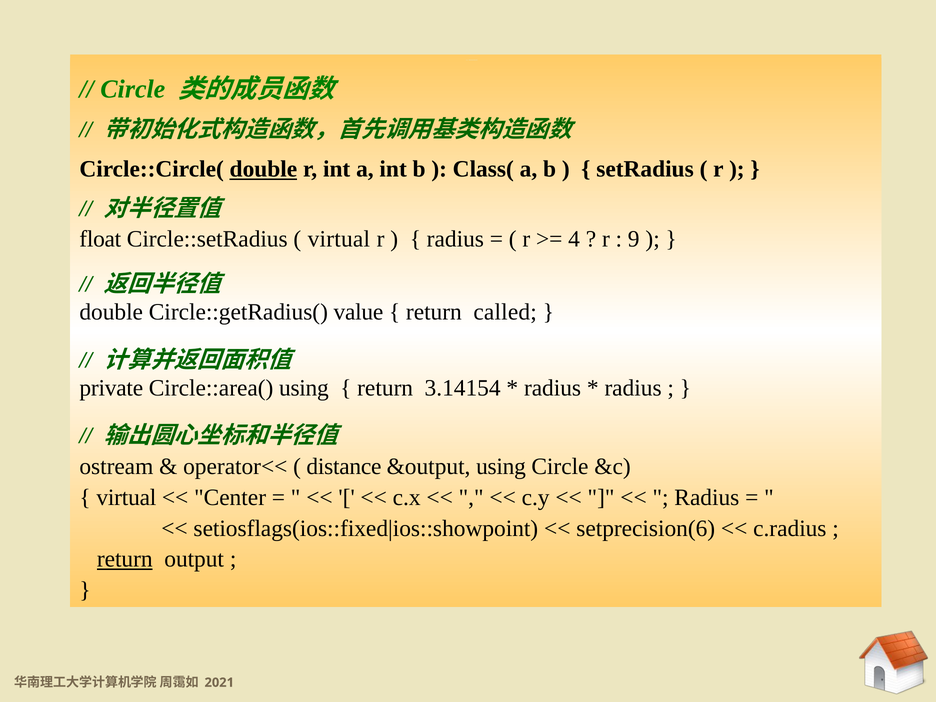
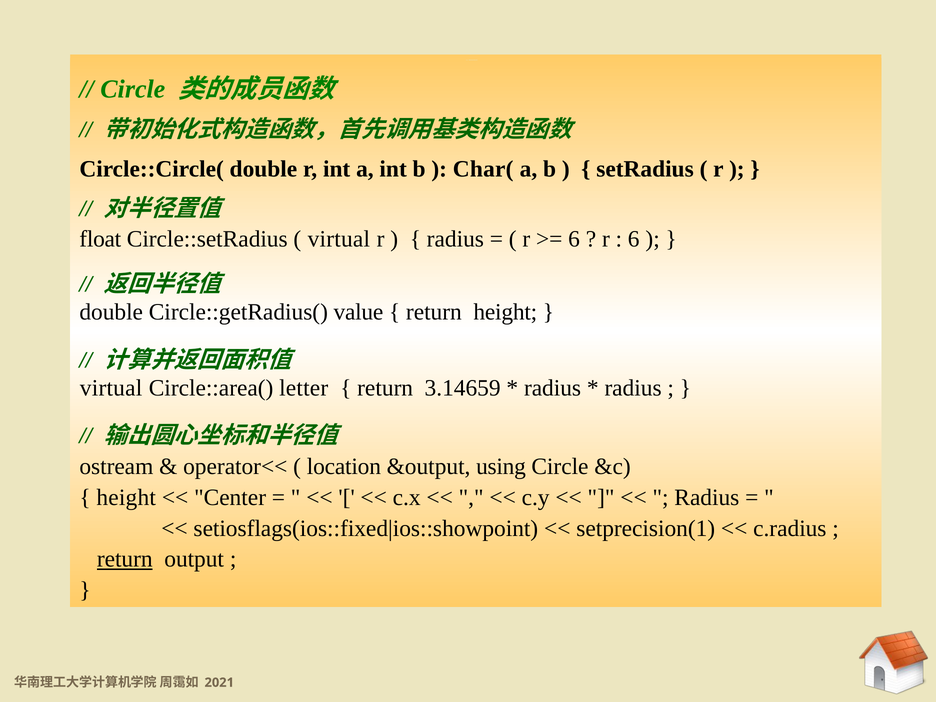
double underline: present -> none (263, 169)
Class(: Class( -> Char( (483, 169)
4: 4 -> 6 (574, 239)
9: 9 -> 6 (634, 239)
return called: called -> height (505, 312)
private: private -> virtual (111, 388)
Circle::area( using: using -> letter (304, 388)
3.14154: 3.14154 -> 3.14659 (463, 388)
distance: distance -> location (344, 467)
virtual: virtual -> height (126, 497)
setprecision(6: setprecision(6 -> setprecision(1 (646, 528)
